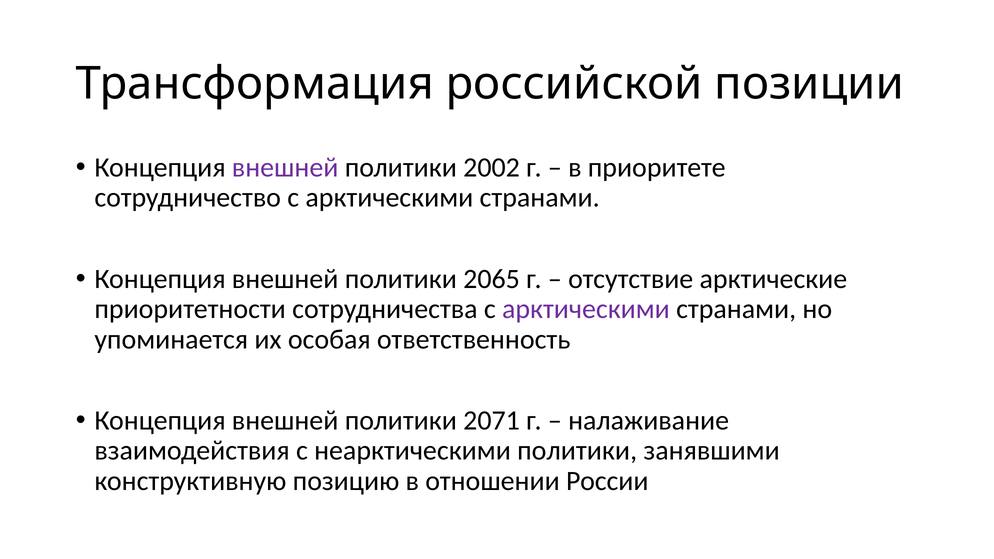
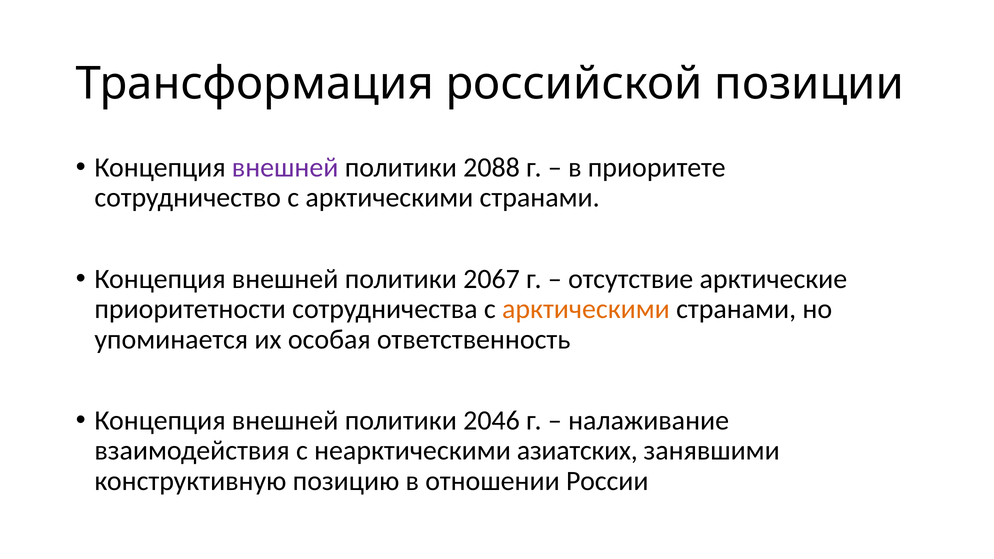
2002: 2002 -> 2088 (492, 168)
2065: 2065 -> 2067 (492, 279)
арктическими colour: purple -> orange (586, 309)
2071: 2071 -> 2046 (492, 421)
неарктическими политики: политики -> азиатских (577, 451)
